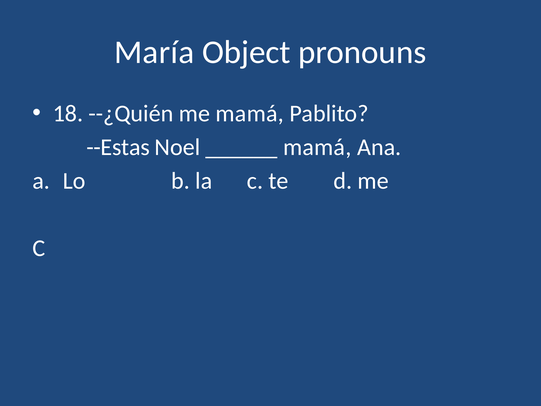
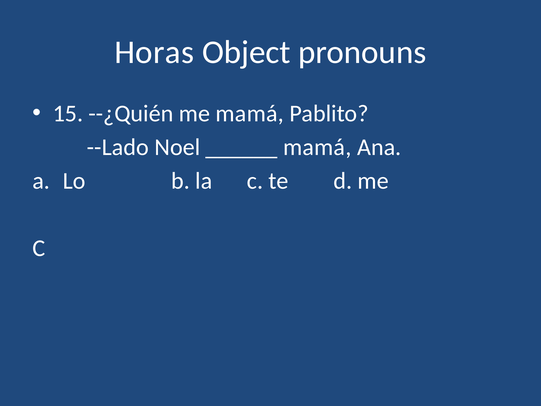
María: María -> Horas (154, 52)
18: 18 -> 15 (68, 113)
--Estas: --Estas -> --Lado (118, 147)
